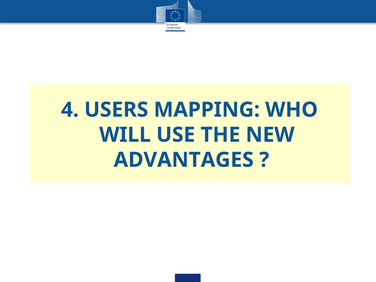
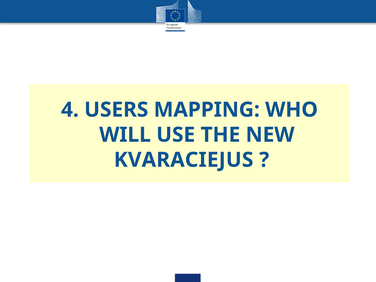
ADVANTAGES: ADVANTAGES -> KVARACIEJUS (184, 160)
